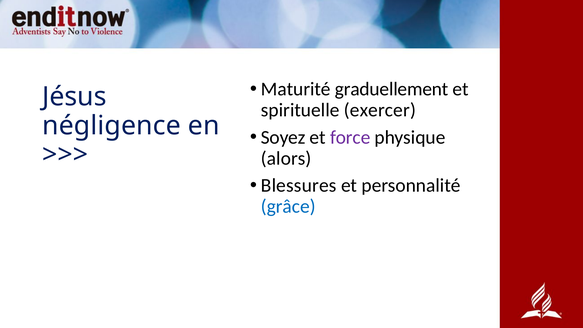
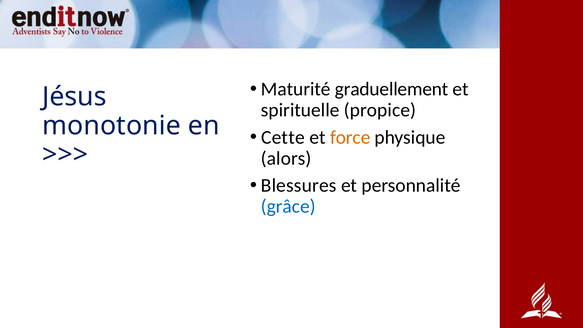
exercer: exercer -> propice (380, 110)
négligence: négligence -> monotonie (112, 126)
Soyez: Soyez -> Cette (283, 137)
force colour: purple -> orange (350, 137)
